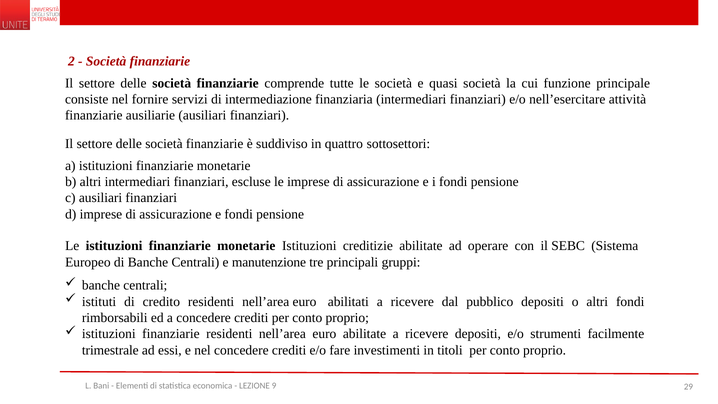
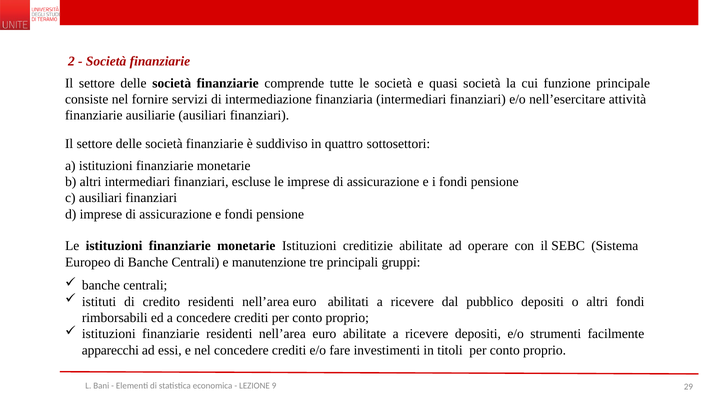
trimestrale: trimestrale -> apparecchi (110, 350)
